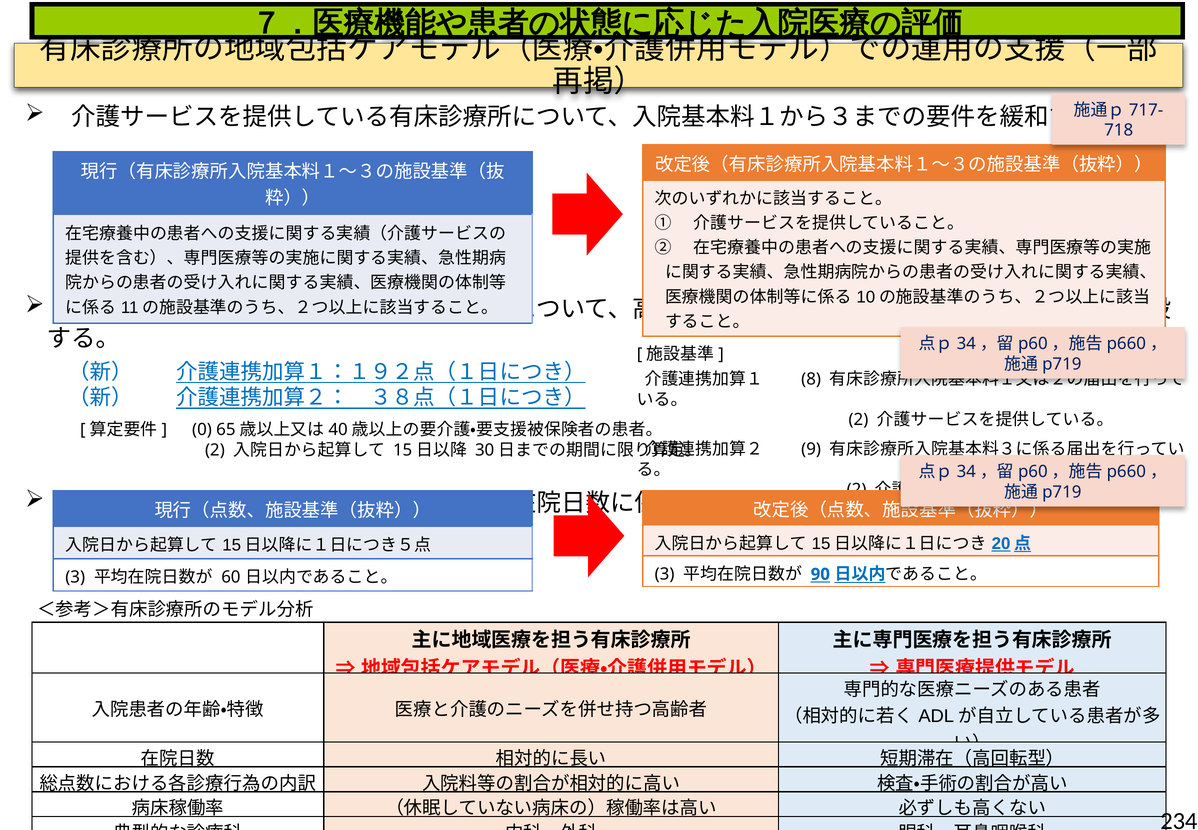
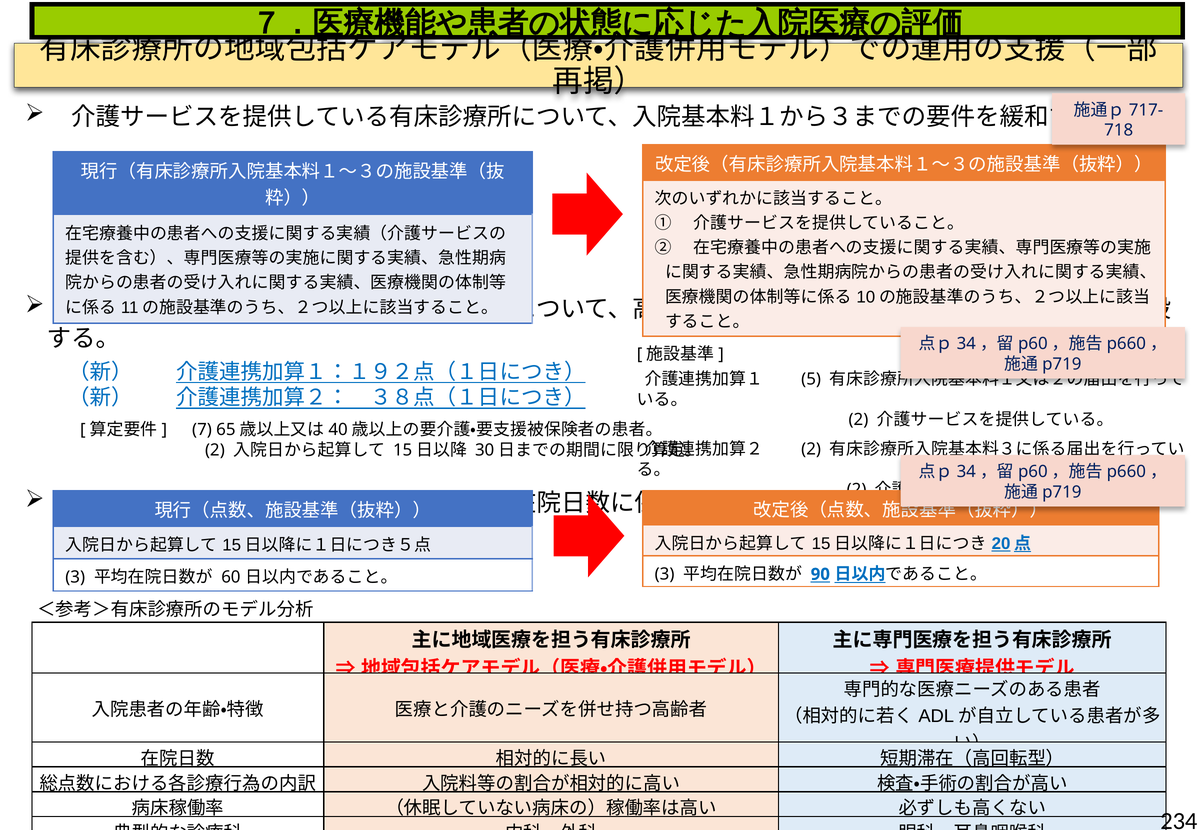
8: 8 -> 5 (811, 379)
0: 0 -> 7 (202, 429)
9: 9 -> 2 (811, 449)
